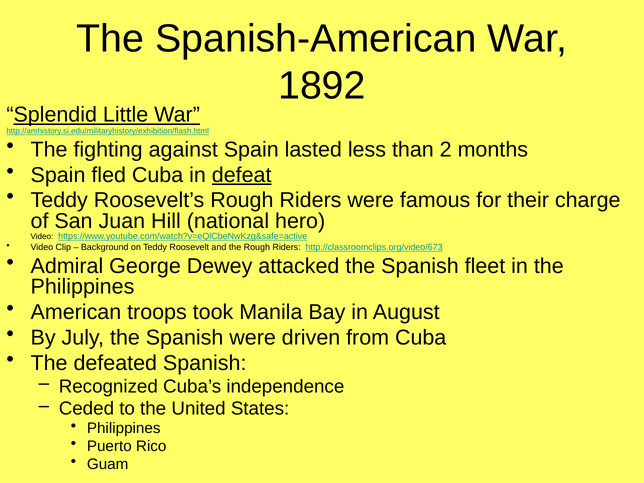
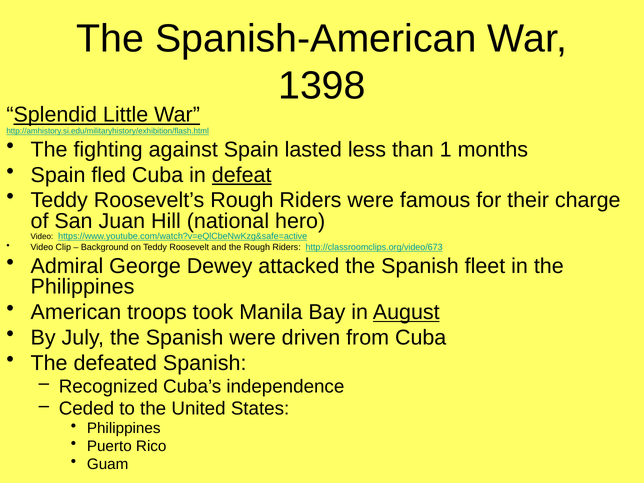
1892: 1892 -> 1398 (322, 86)
2: 2 -> 1 (446, 150)
August underline: none -> present (406, 312)
